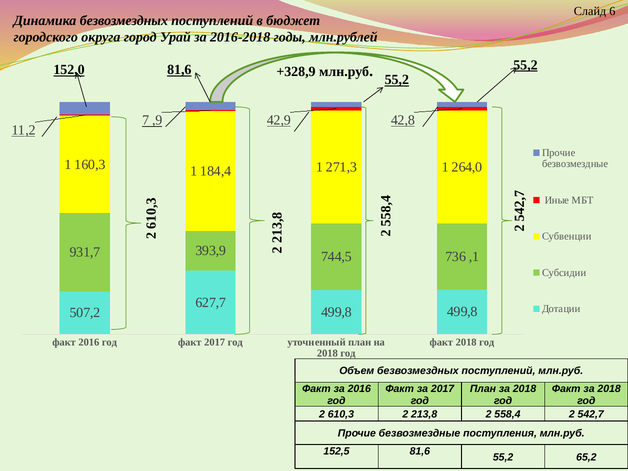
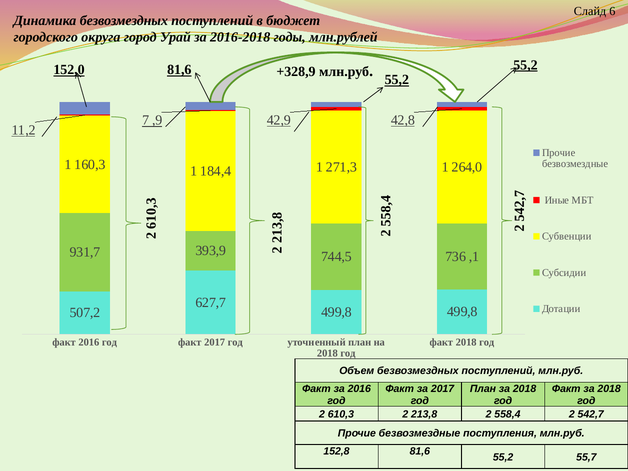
152,5: 152,5 -> 152,8 (337, 451)
65,2: 65,2 -> 55,7 (586, 457)
